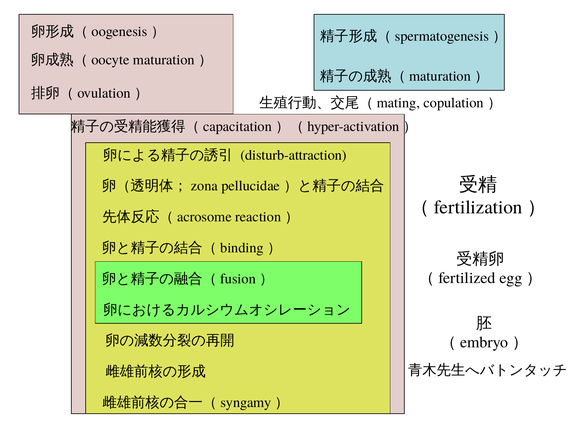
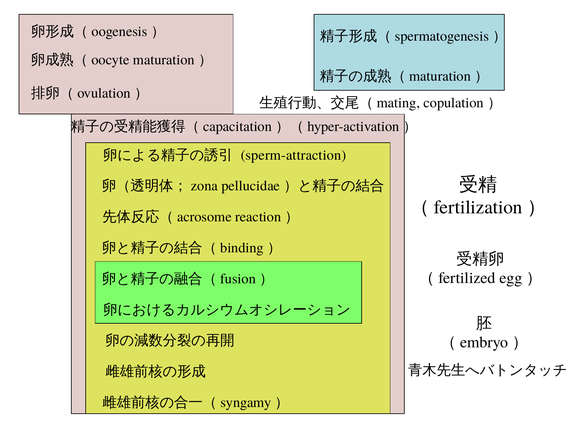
disturb-attraction: disturb-attraction -> sperm-attraction (293, 155)
